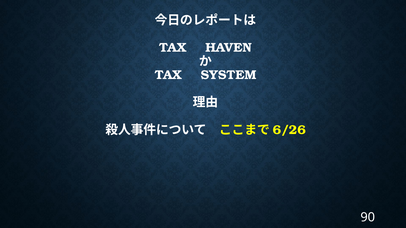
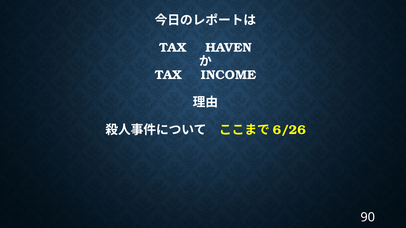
SYSTEM: SYSTEM -> INCOME (229, 75)
